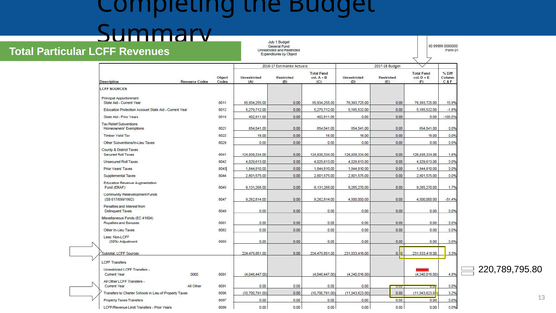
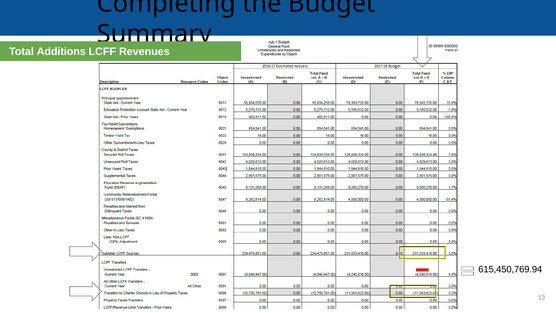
Particular: Particular -> Additions (61, 52)
220,789,795.80: 220,789,795.80 -> 615,450,769.94 (510, 269)
